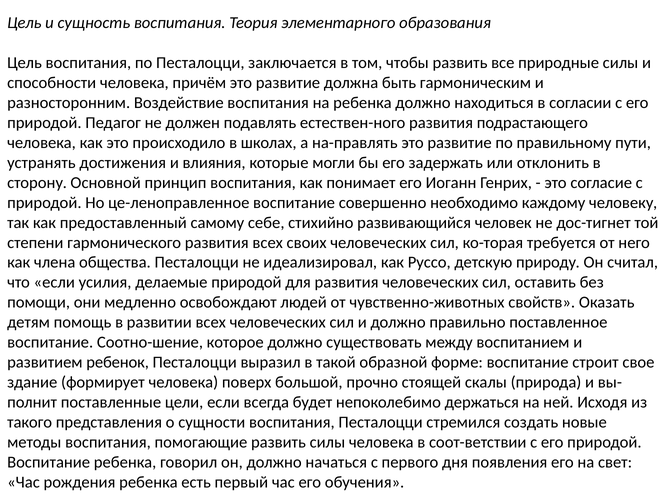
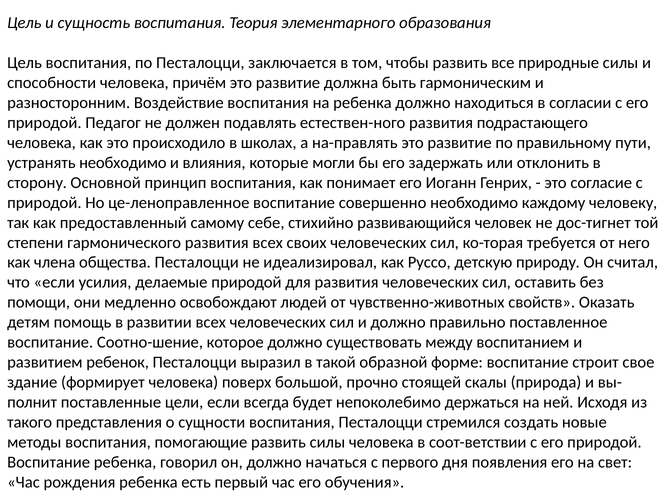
устранять достижения: достижения -> необходимо (123, 163)
